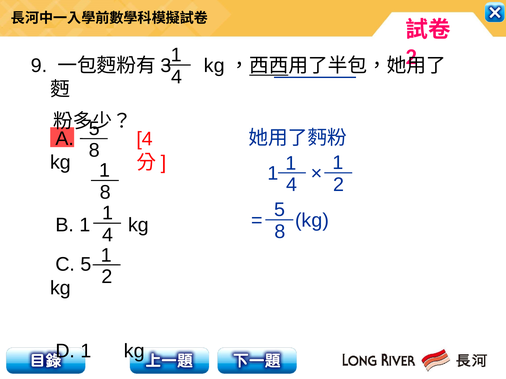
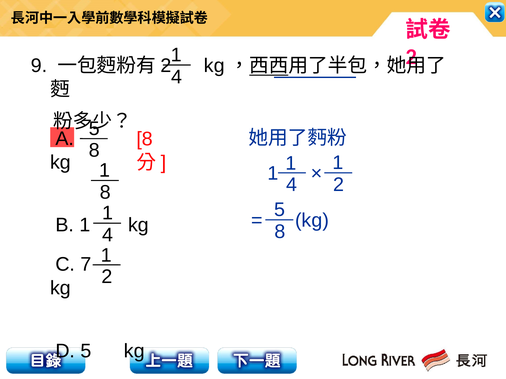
3: 3 -> 2 (166, 66)
4: 4 -> 8 (145, 139)
C 5: 5 -> 7 (86, 265)
D 1: 1 -> 5 (86, 351)
